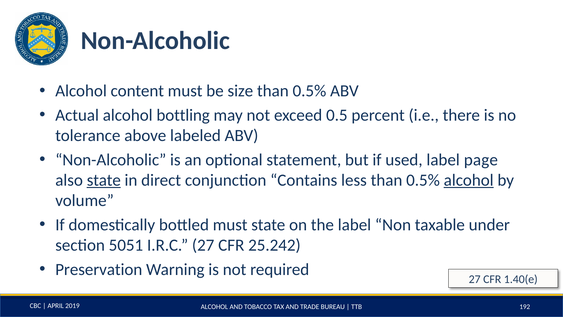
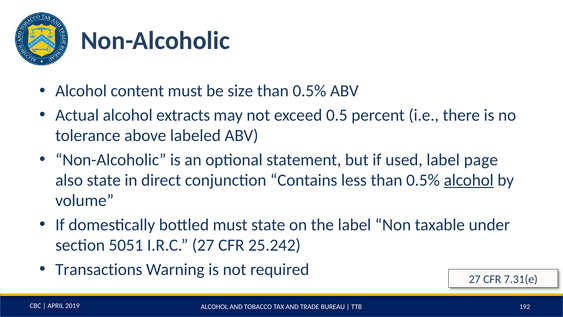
bottling: bottling -> extracts (183, 115)
state underline: present -> none (104, 180)
Preservation: Preservation -> Transactions (99, 269)
1.40(e: 1.40(e -> 7.31(e (521, 279)
